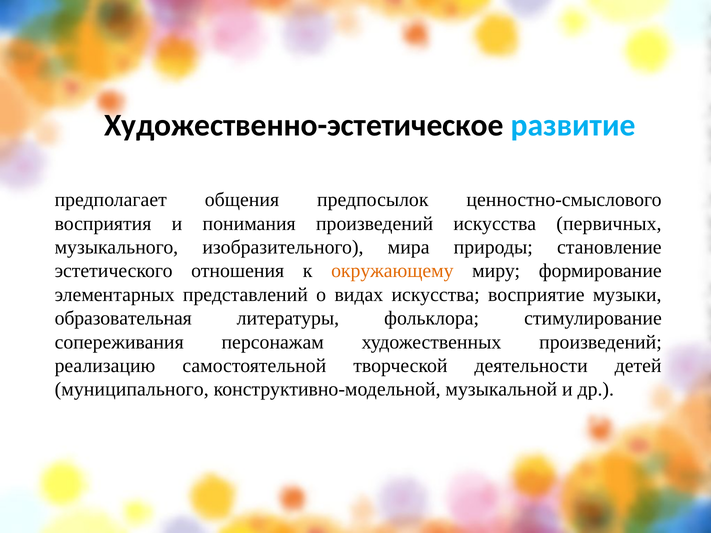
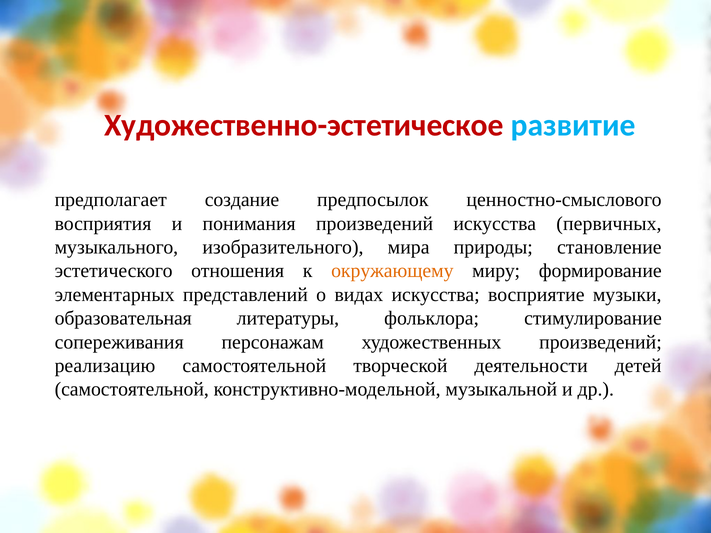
Художественно-эстетическое colour: black -> red (304, 125)
общения: общения -> создание (242, 200)
муниципального: муниципального -> самостоятельной (132, 390)
